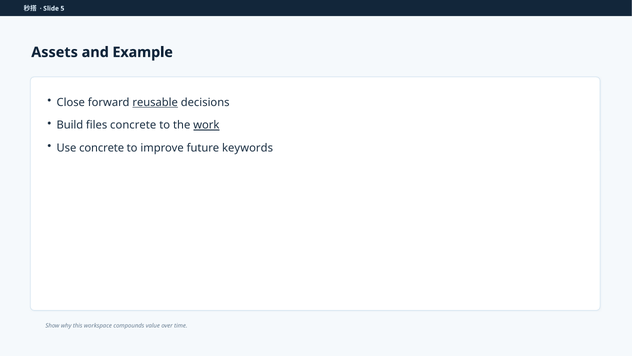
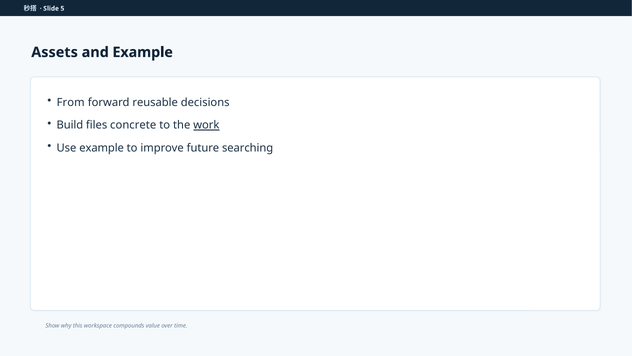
Close: Close -> From (71, 102)
reusable underline: present -> none (155, 102)
Use concrete: concrete -> example (102, 148)
keywords: keywords -> searching (248, 148)
